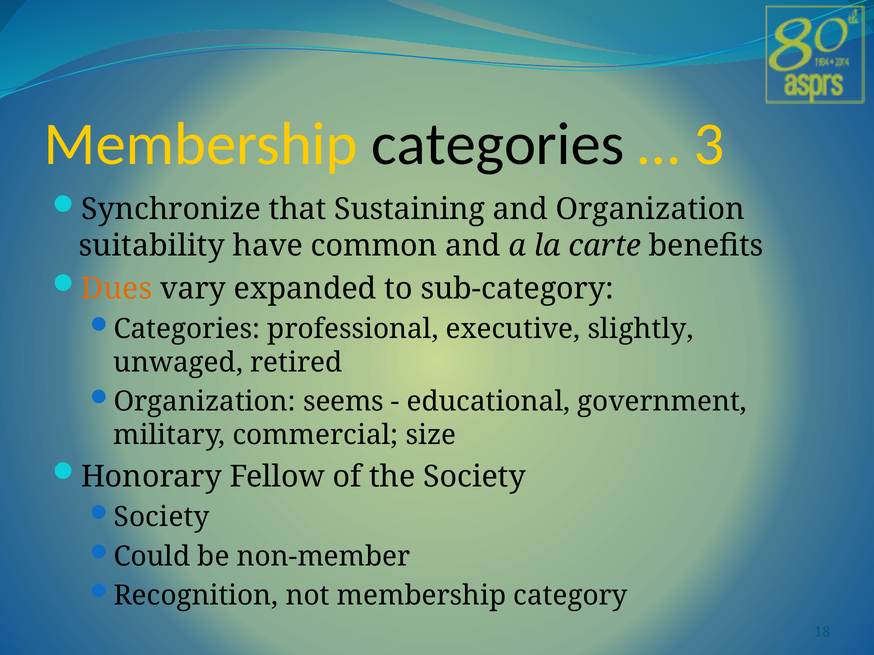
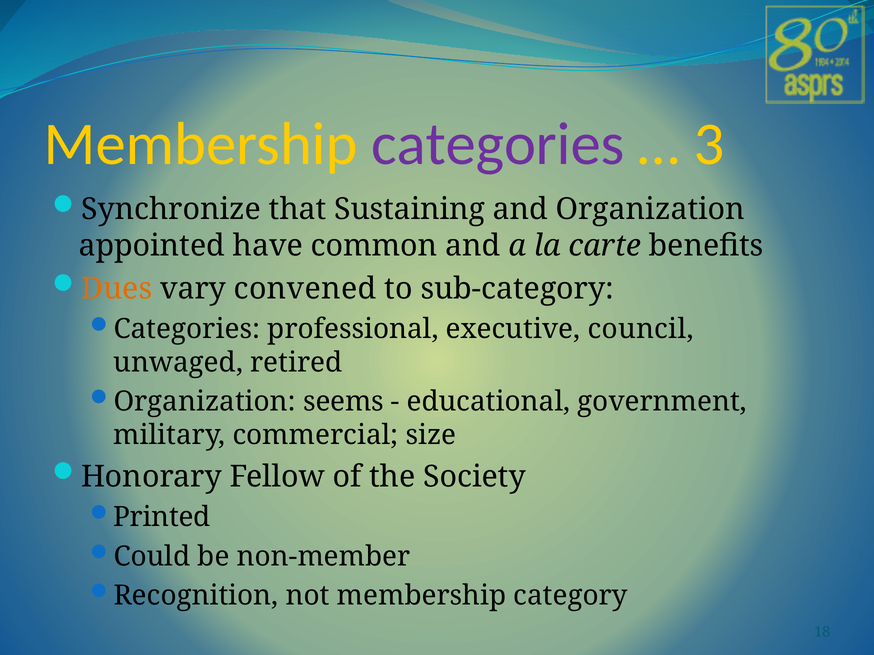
categories colour: black -> purple (498, 144)
suitability: suitability -> appointed (152, 246)
expanded: expanded -> convened (305, 289)
slightly: slightly -> council (641, 329)
Society: Society -> Printed (162, 518)
